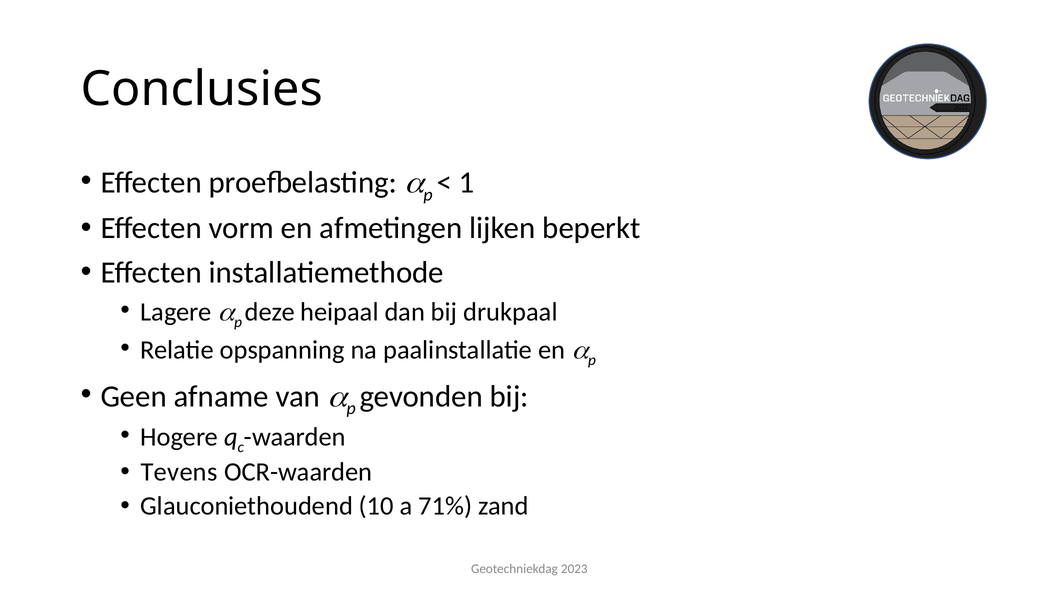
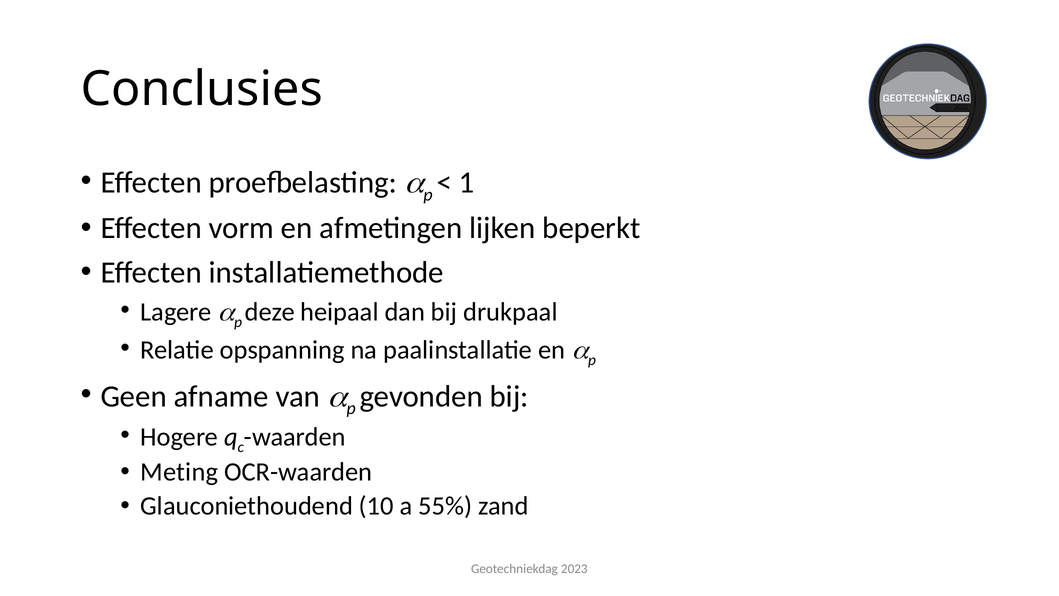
Tevens: Tevens -> Meting (179, 472)
71%: 71% -> 55% (445, 506)
